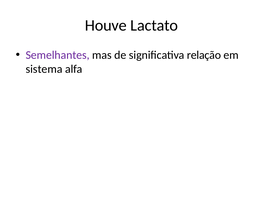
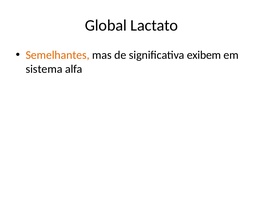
Houve: Houve -> Global (106, 25)
Semelhantes colour: purple -> orange (58, 55)
relação: relação -> exibem (204, 55)
